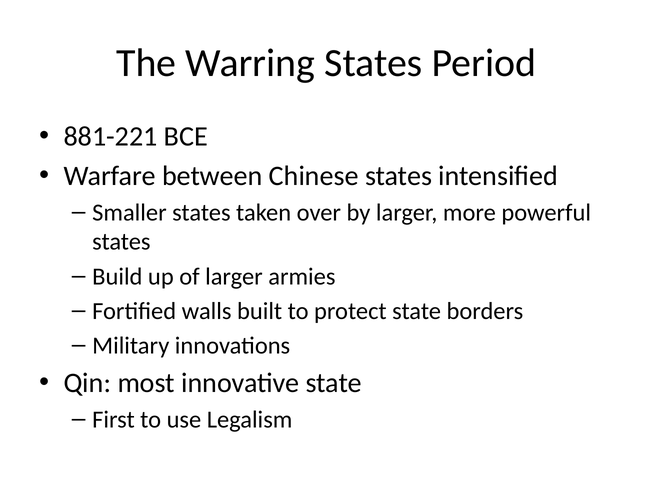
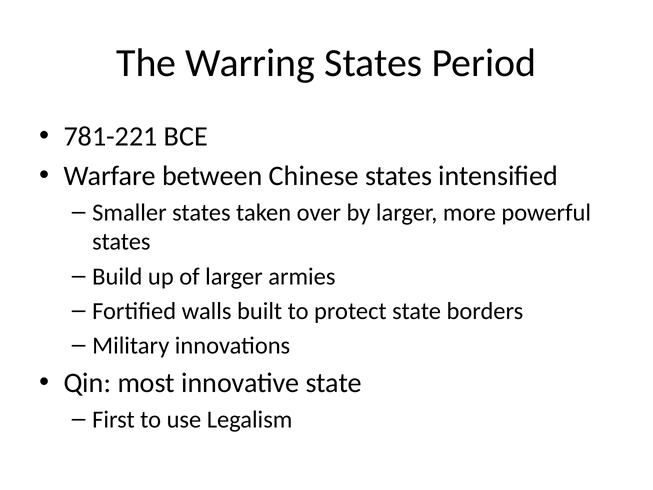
881-221: 881-221 -> 781-221 (111, 136)
